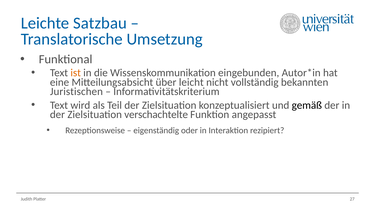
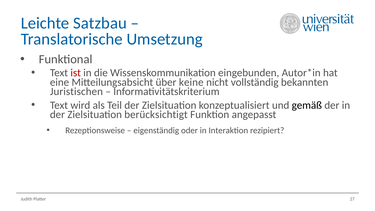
ist colour: orange -> red (76, 73)
leicht: leicht -> keine (191, 82)
verschachtelte: verschachtelte -> berücksichtigt (156, 115)
